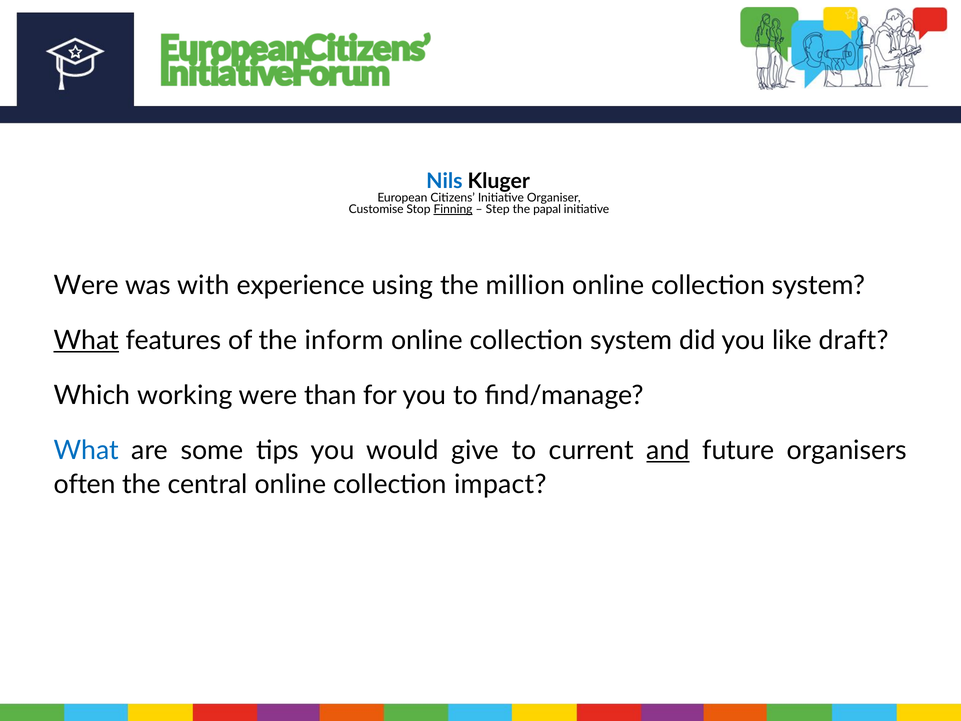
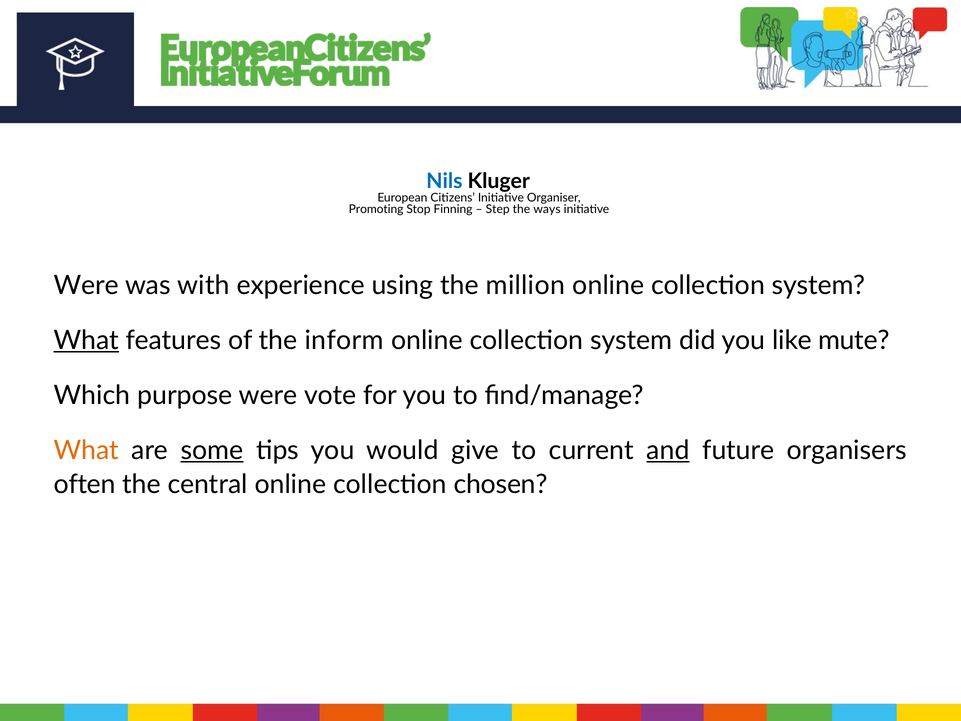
Customise: Customise -> Promoting (376, 209)
Finning underline: present -> none (453, 209)
papal: papal -> ways (547, 209)
draft: draft -> mute (854, 340)
working: working -> purpose (185, 395)
than: than -> vote (330, 395)
What colour: blue -> orange (86, 450)
some underline: none -> present (212, 450)
impact: impact -> chosen (501, 484)
